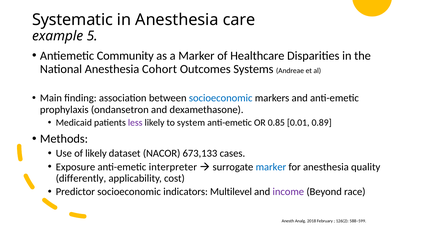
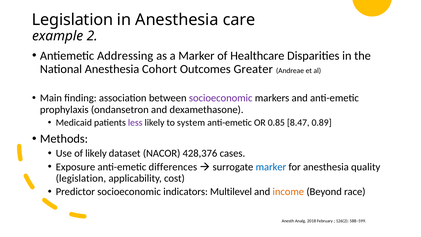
Systematic: Systematic -> Legislation (72, 20)
5: 5 -> 2 (92, 36)
Community: Community -> Addressing (125, 56)
Systems: Systems -> Greater (253, 69)
socioeconomic colour: blue -> purple (221, 98)
0.01: 0.01 -> 8.47 (298, 123)
673,133: 673,133 -> 428,376 (200, 153)
interpreter: interpreter -> differences (173, 167)
differently: differently -> legislation (81, 178)
income colour: purple -> orange (288, 192)
